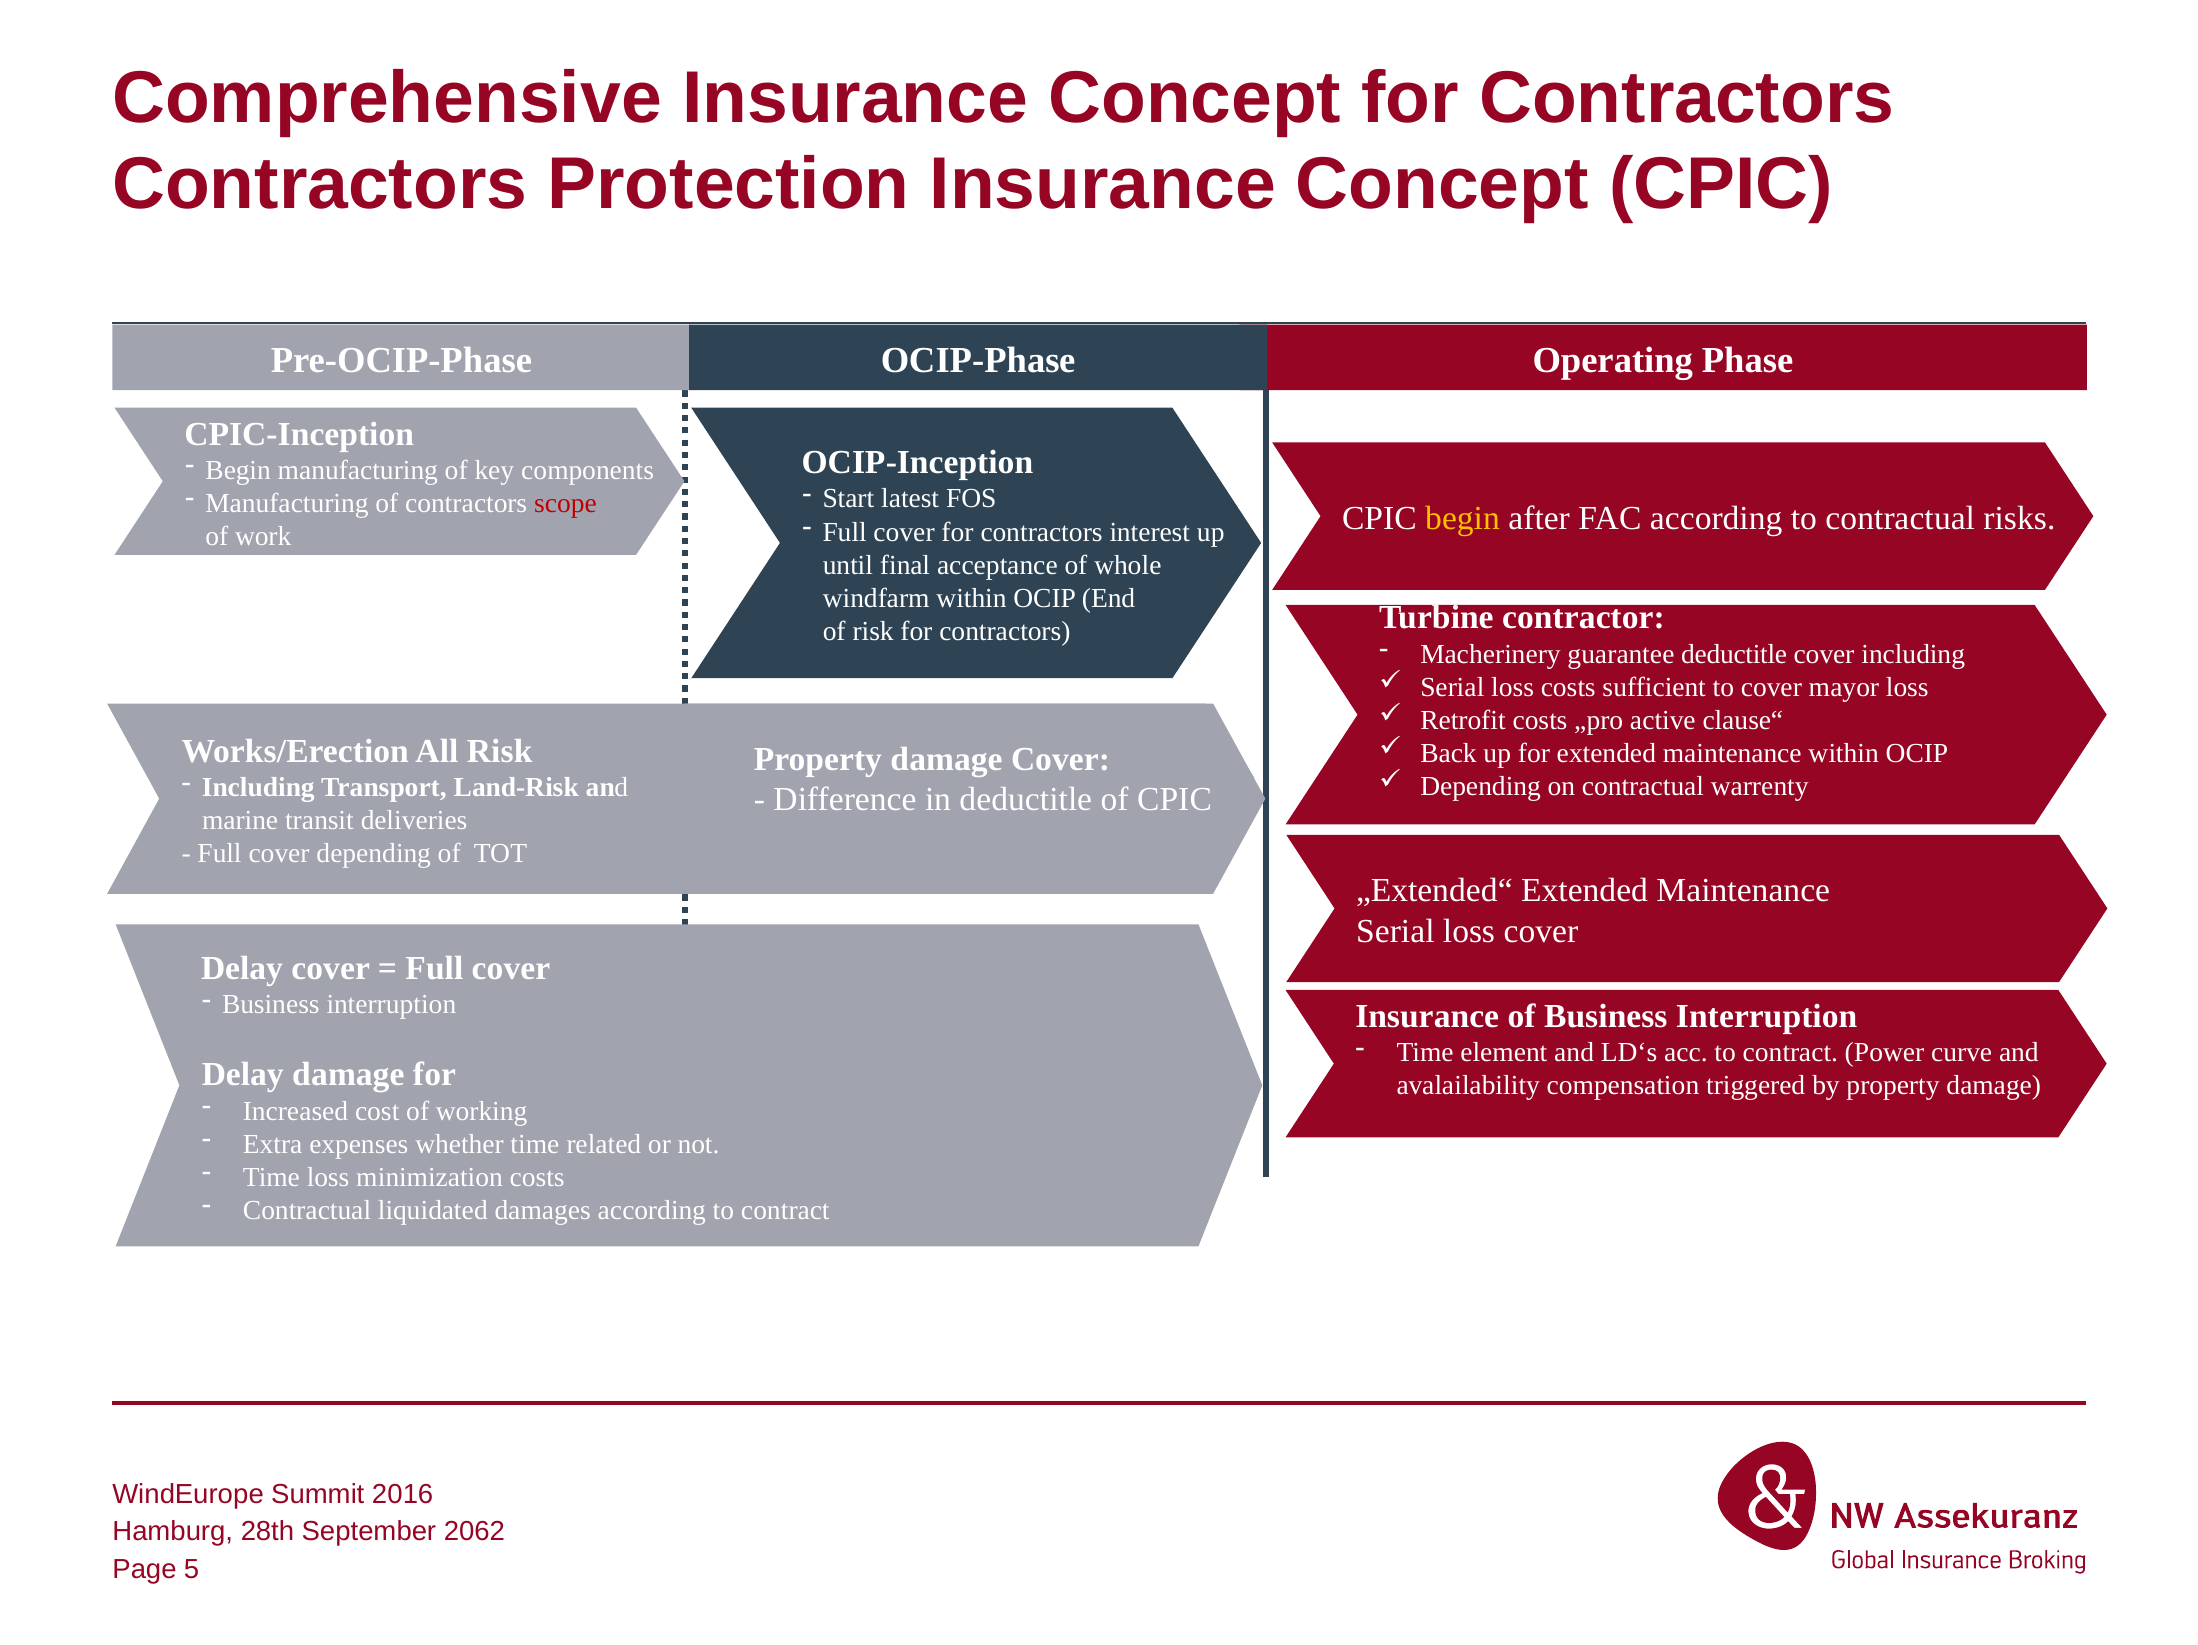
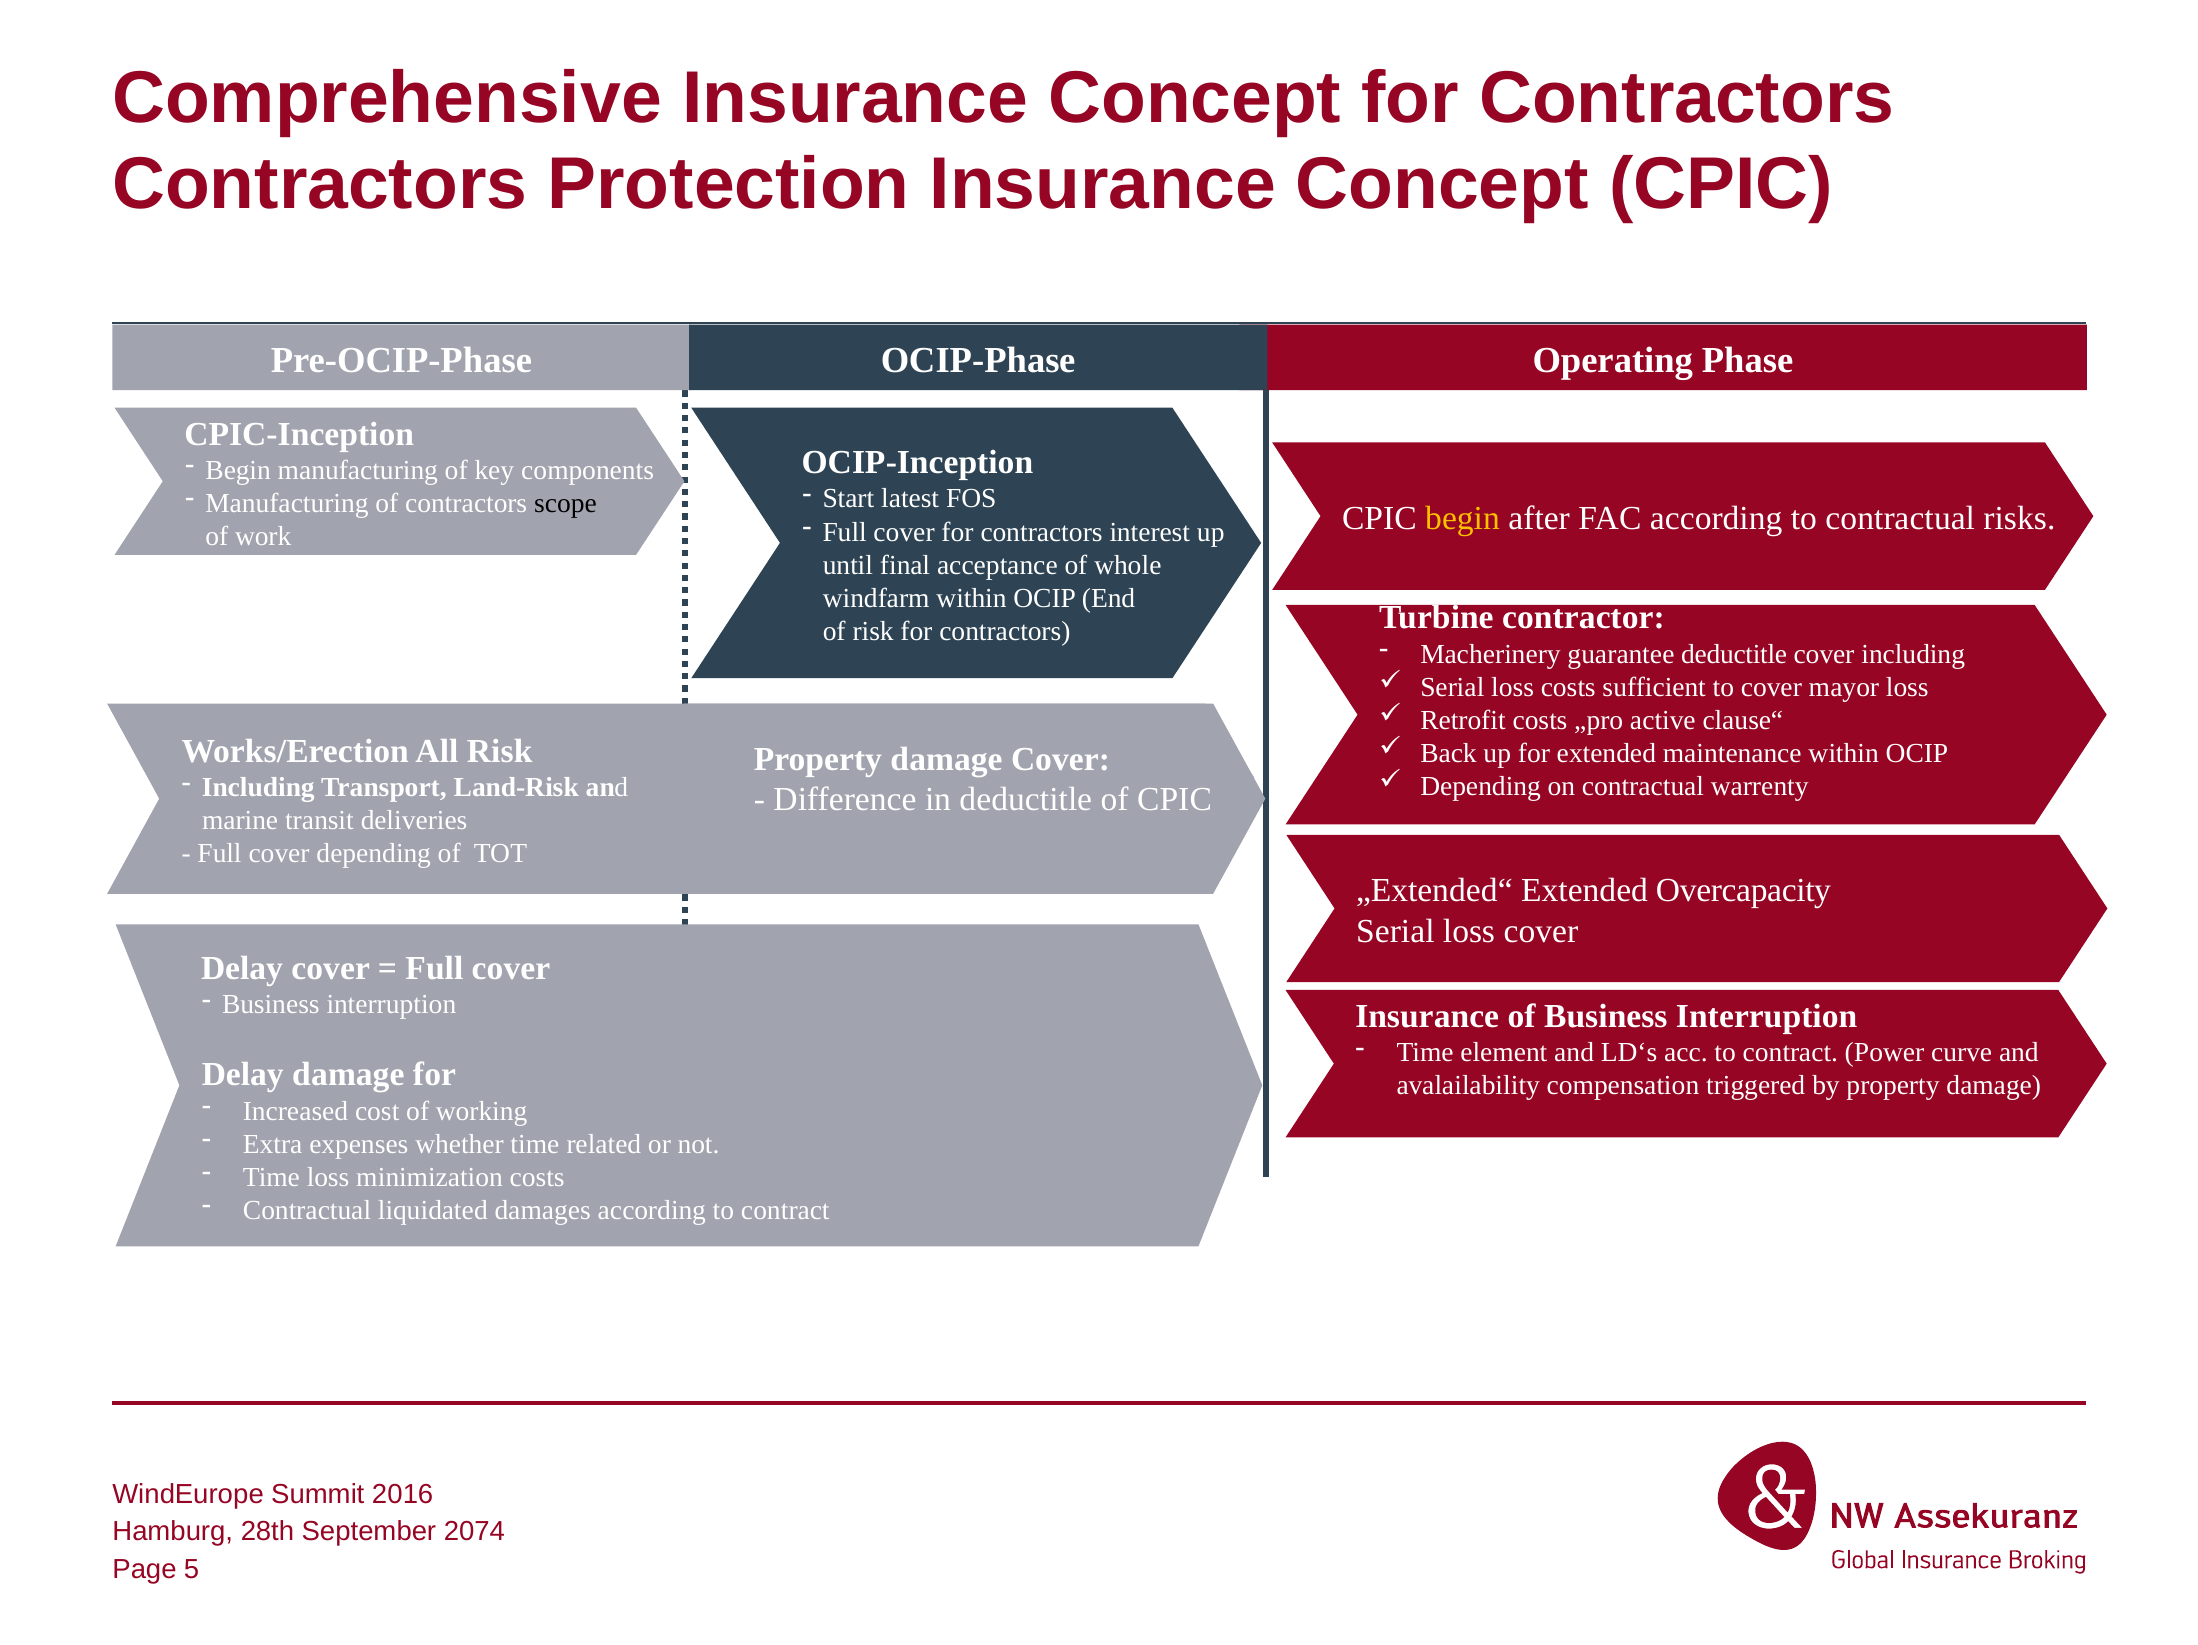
scope colour: red -> black (565, 503)
„Extended“ Extended Maintenance: Maintenance -> Overcapacity (1743, 890)
2062: 2062 -> 2074 (474, 1531)
